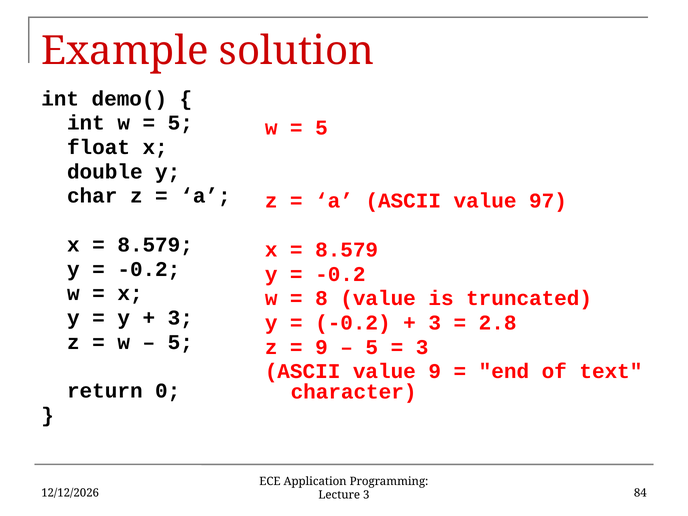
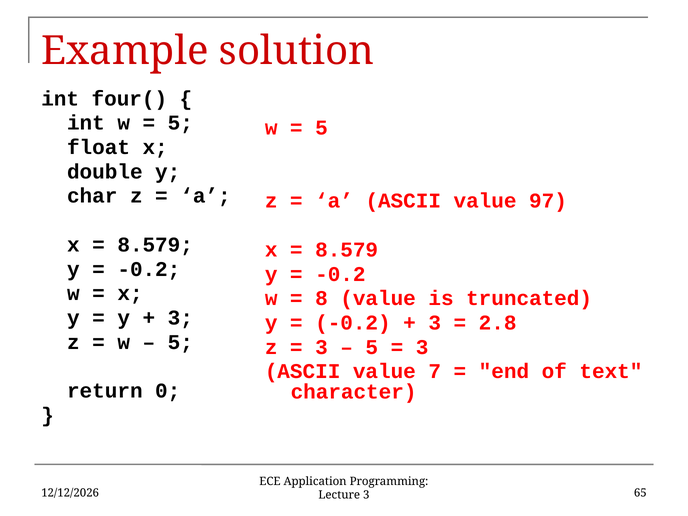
demo(: demo( -> four( (129, 99)
9: 9 -> 3 (321, 347)
value 9: 9 -> 7 (435, 372)
84: 84 -> 65 (640, 493)
